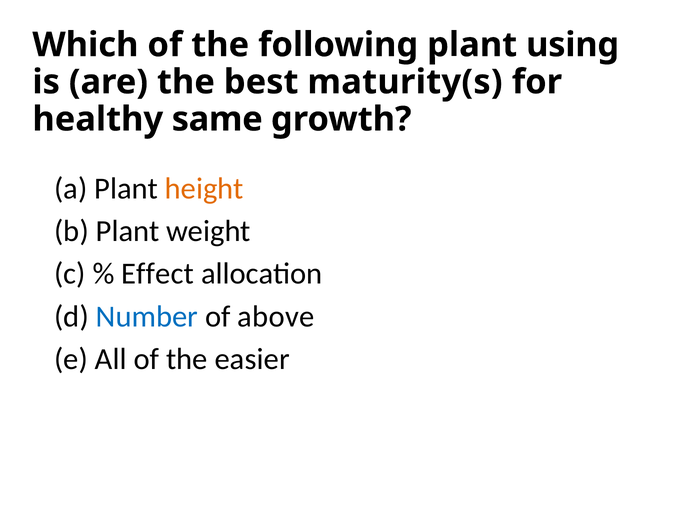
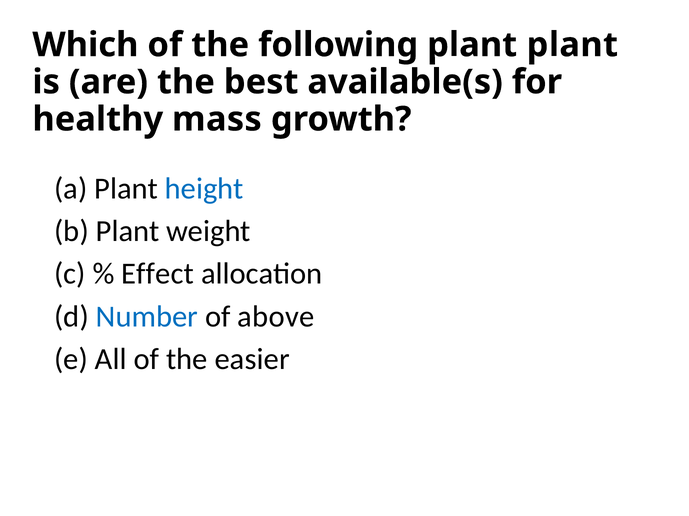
plant using: using -> plant (572, 45)
maturity(s: maturity(s -> available(s (405, 82)
same: same -> mass (217, 119)
height colour: orange -> blue (204, 189)
